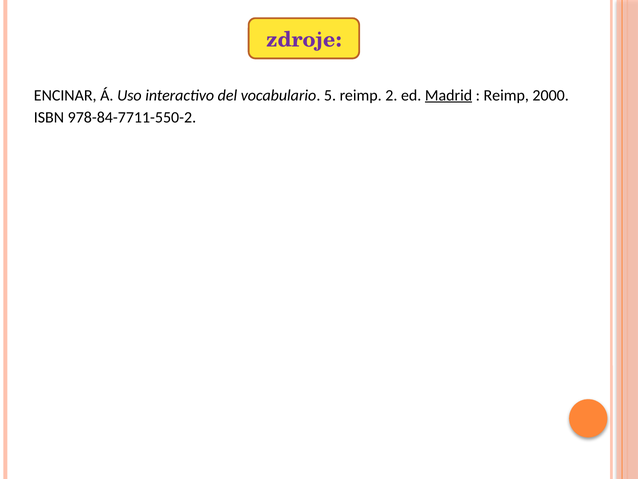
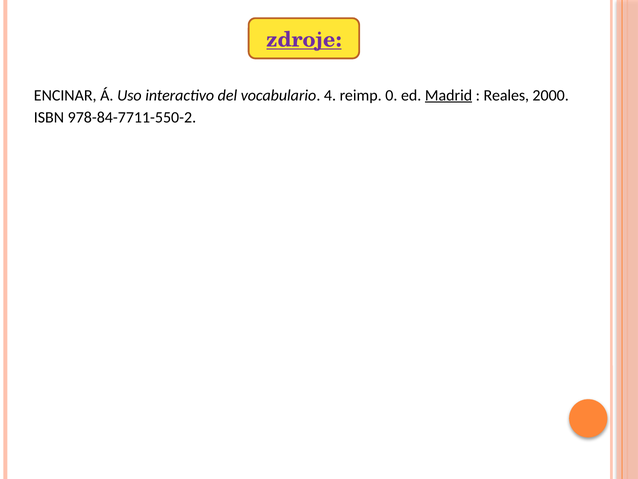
zdroje underline: none -> present (304, 40)
5: 5 -> 4 (330, 95)
2: 2 -> 0 (391, 95)
Reimp: Reimp -> Reales (506, 95)
